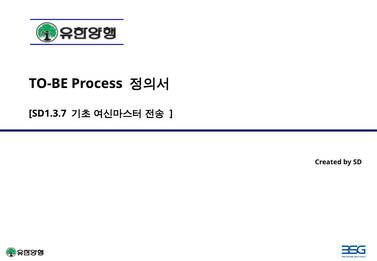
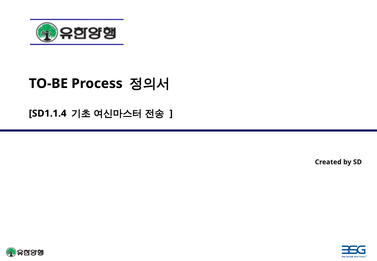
SD1.3.7: SD1.3.7 -> SD1.1.4 (48, 113)
